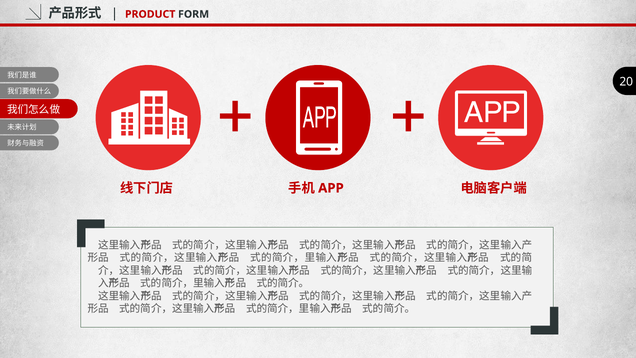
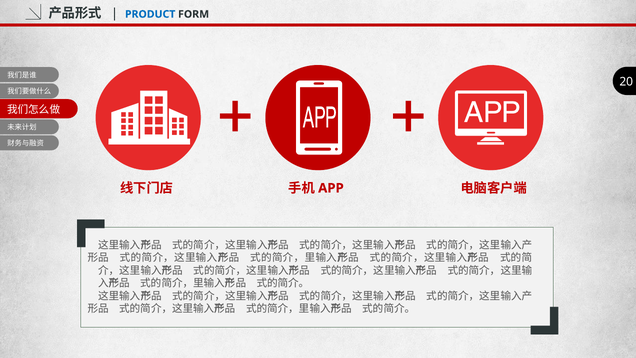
PRODUCT colour: red -> blue (150, 14)
